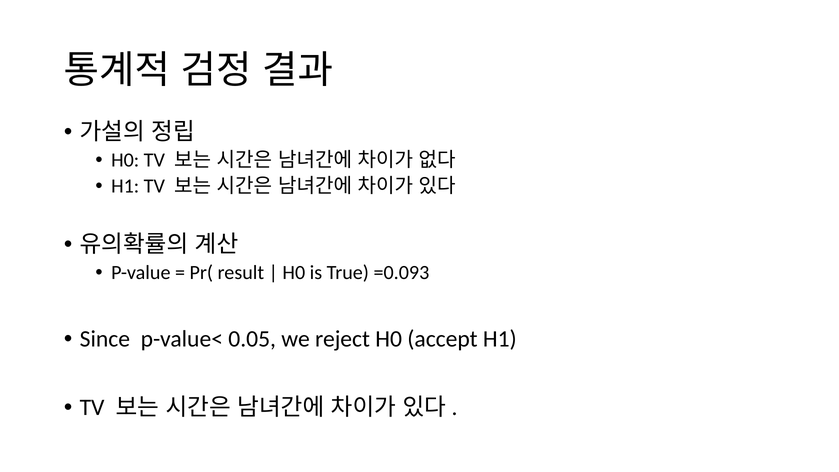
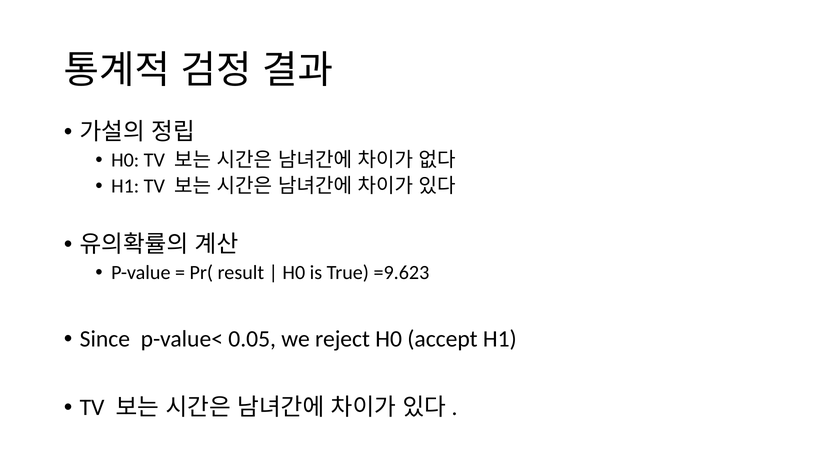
=0.093: =0.093 -> =9.623 (401, 273)
